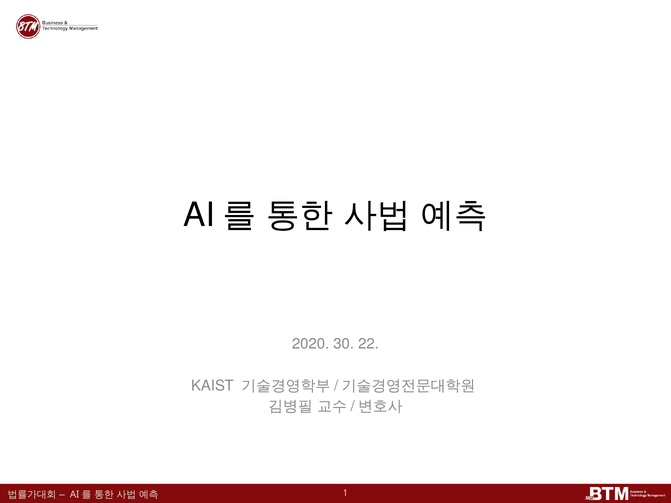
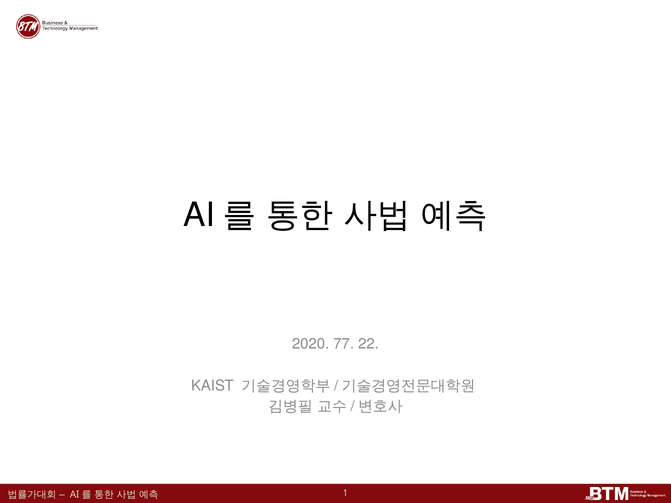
30: 30 -> 77 (344, 344)
